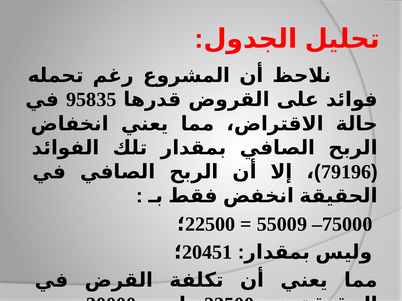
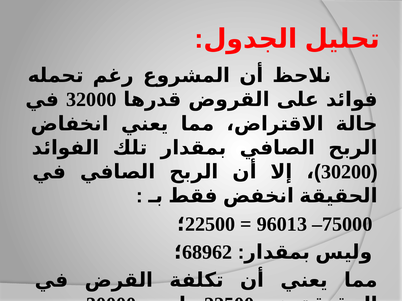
95835: 95835 -> 32000 (91, 100)
79196: 79196 -> 30200 (346, 172)
55009: 55009 -> 96013 (282, 224)
20451: 20451 -> 68962 (207, 253)
